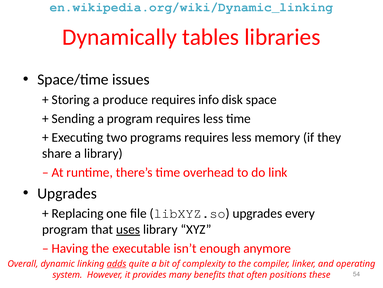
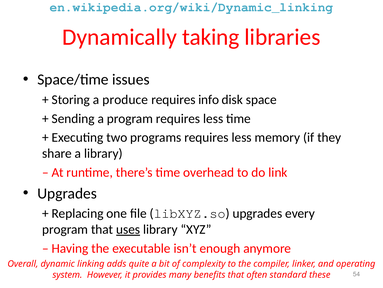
tables: tables -> taking (211, 37)
adds underline: present -> none (117, 263)
positions: positions -> standard (288, 274)
